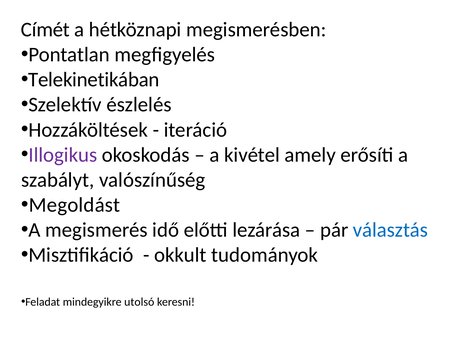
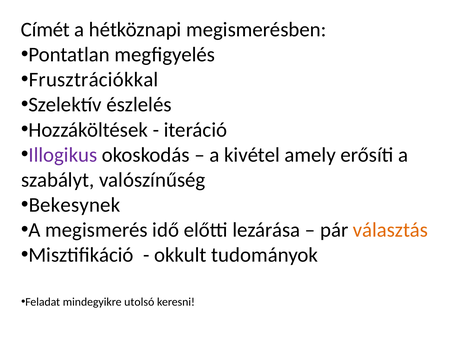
Telekinetikában: Telekinetikában -> Frusztrációkkal (94, 80)
Megoldást: Megoldást -> Bekesynek (75, 205)
választás colour: blue -> orange (390, 230)
